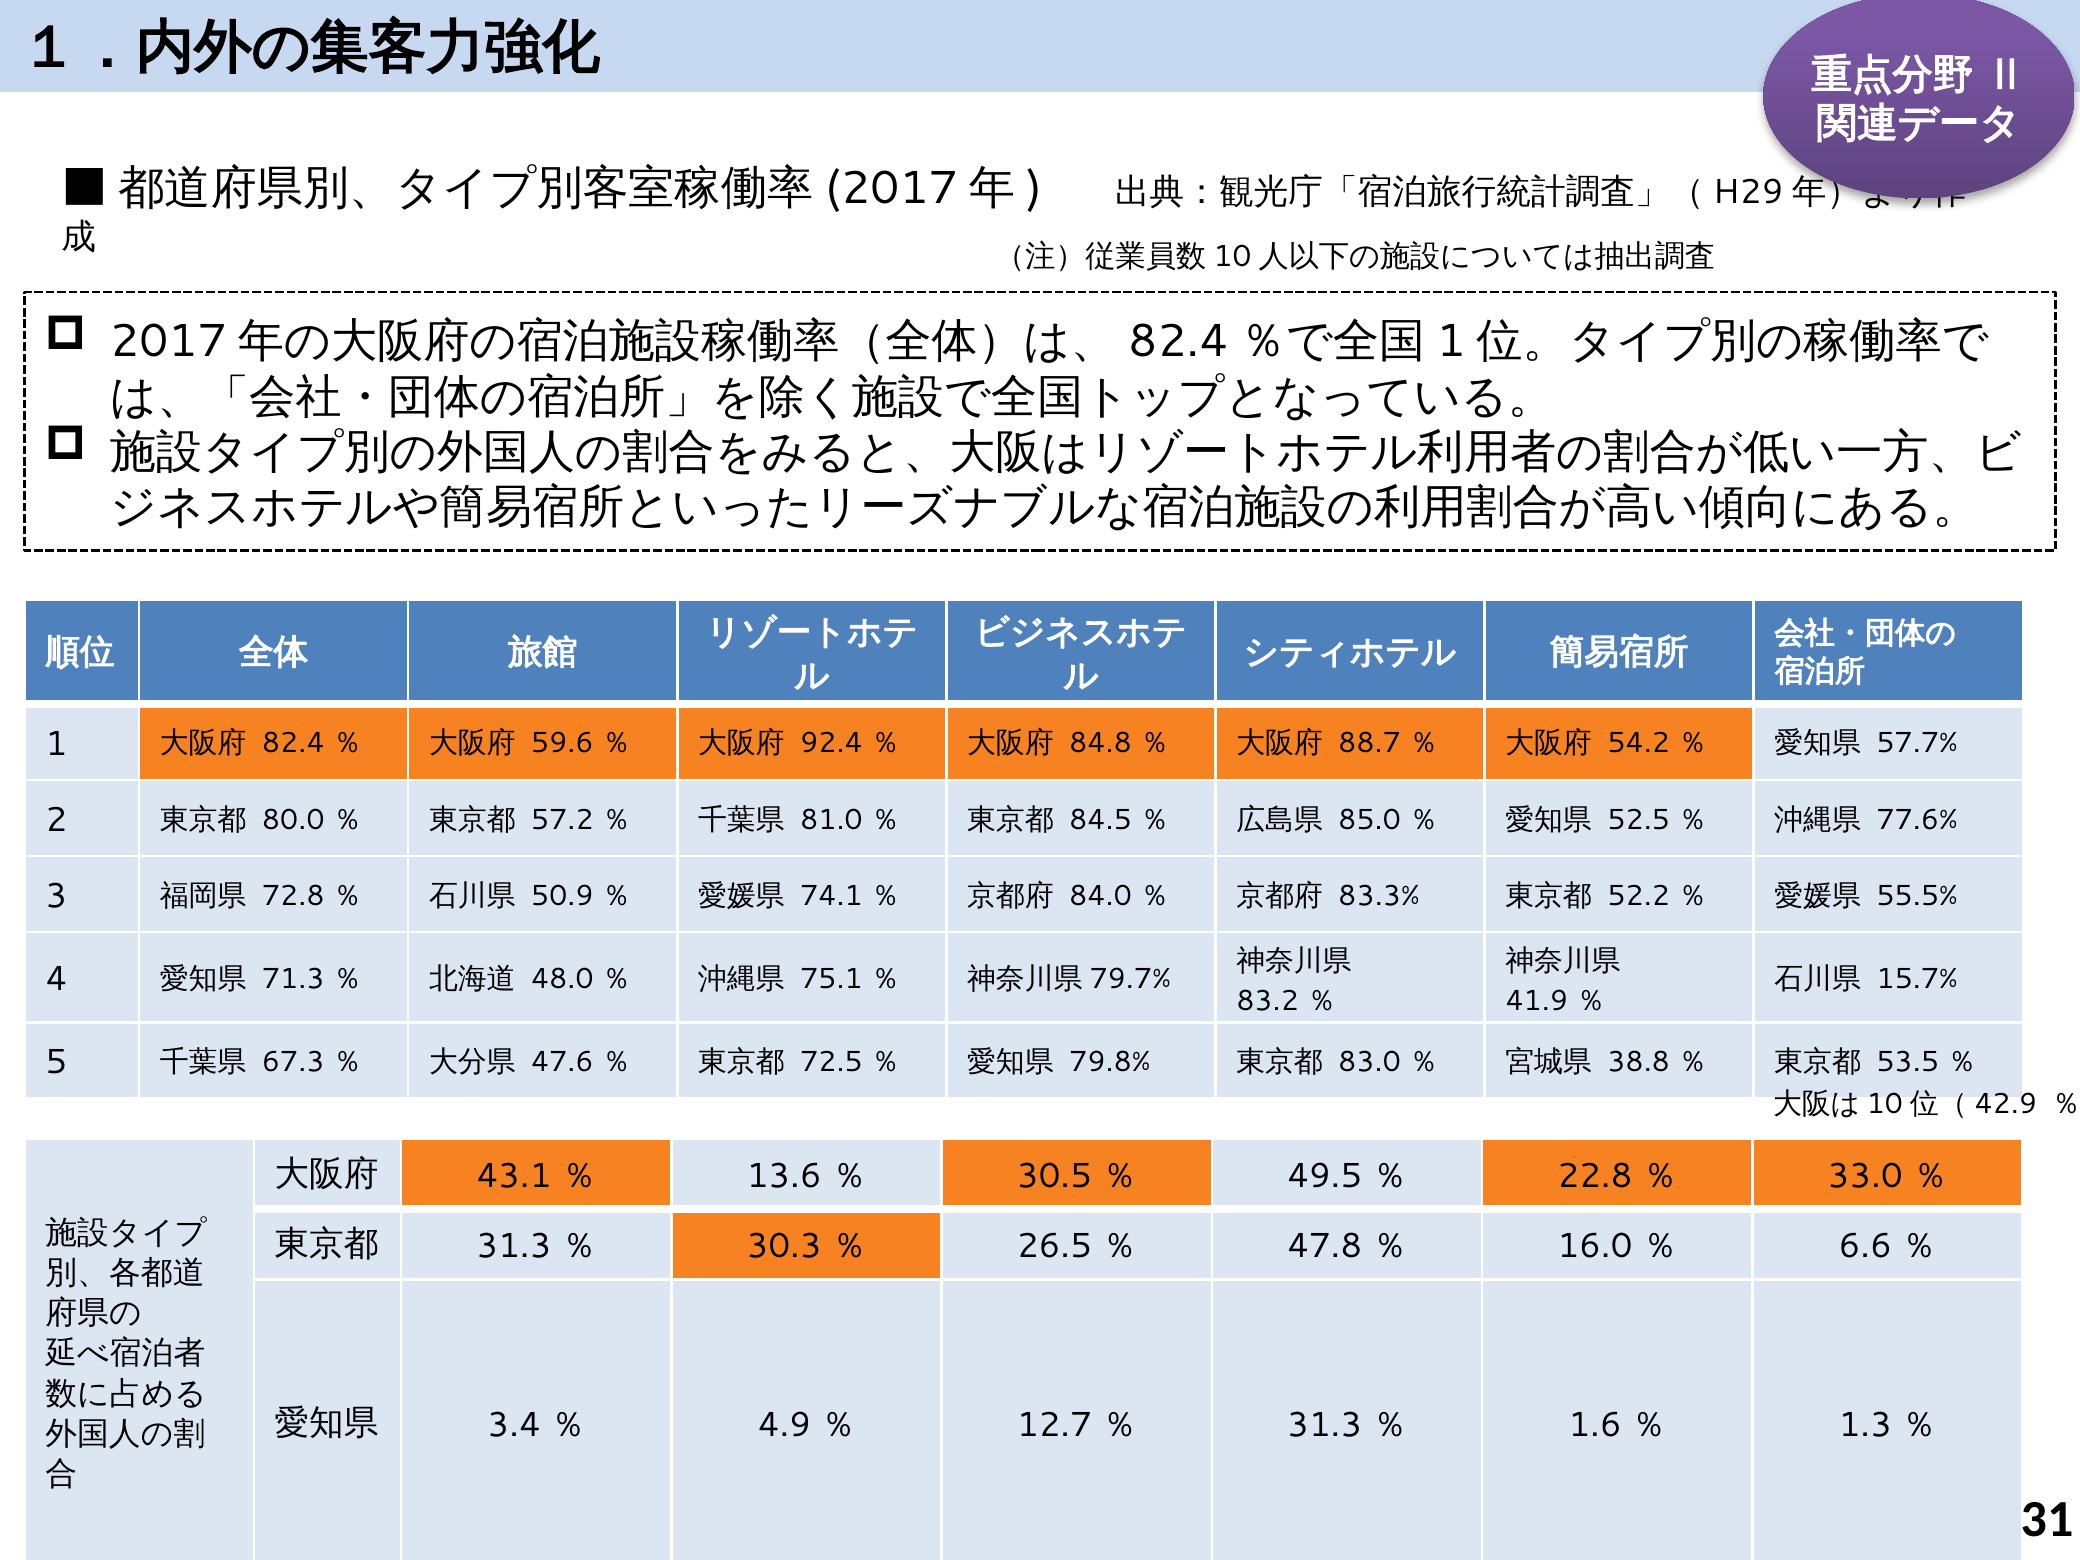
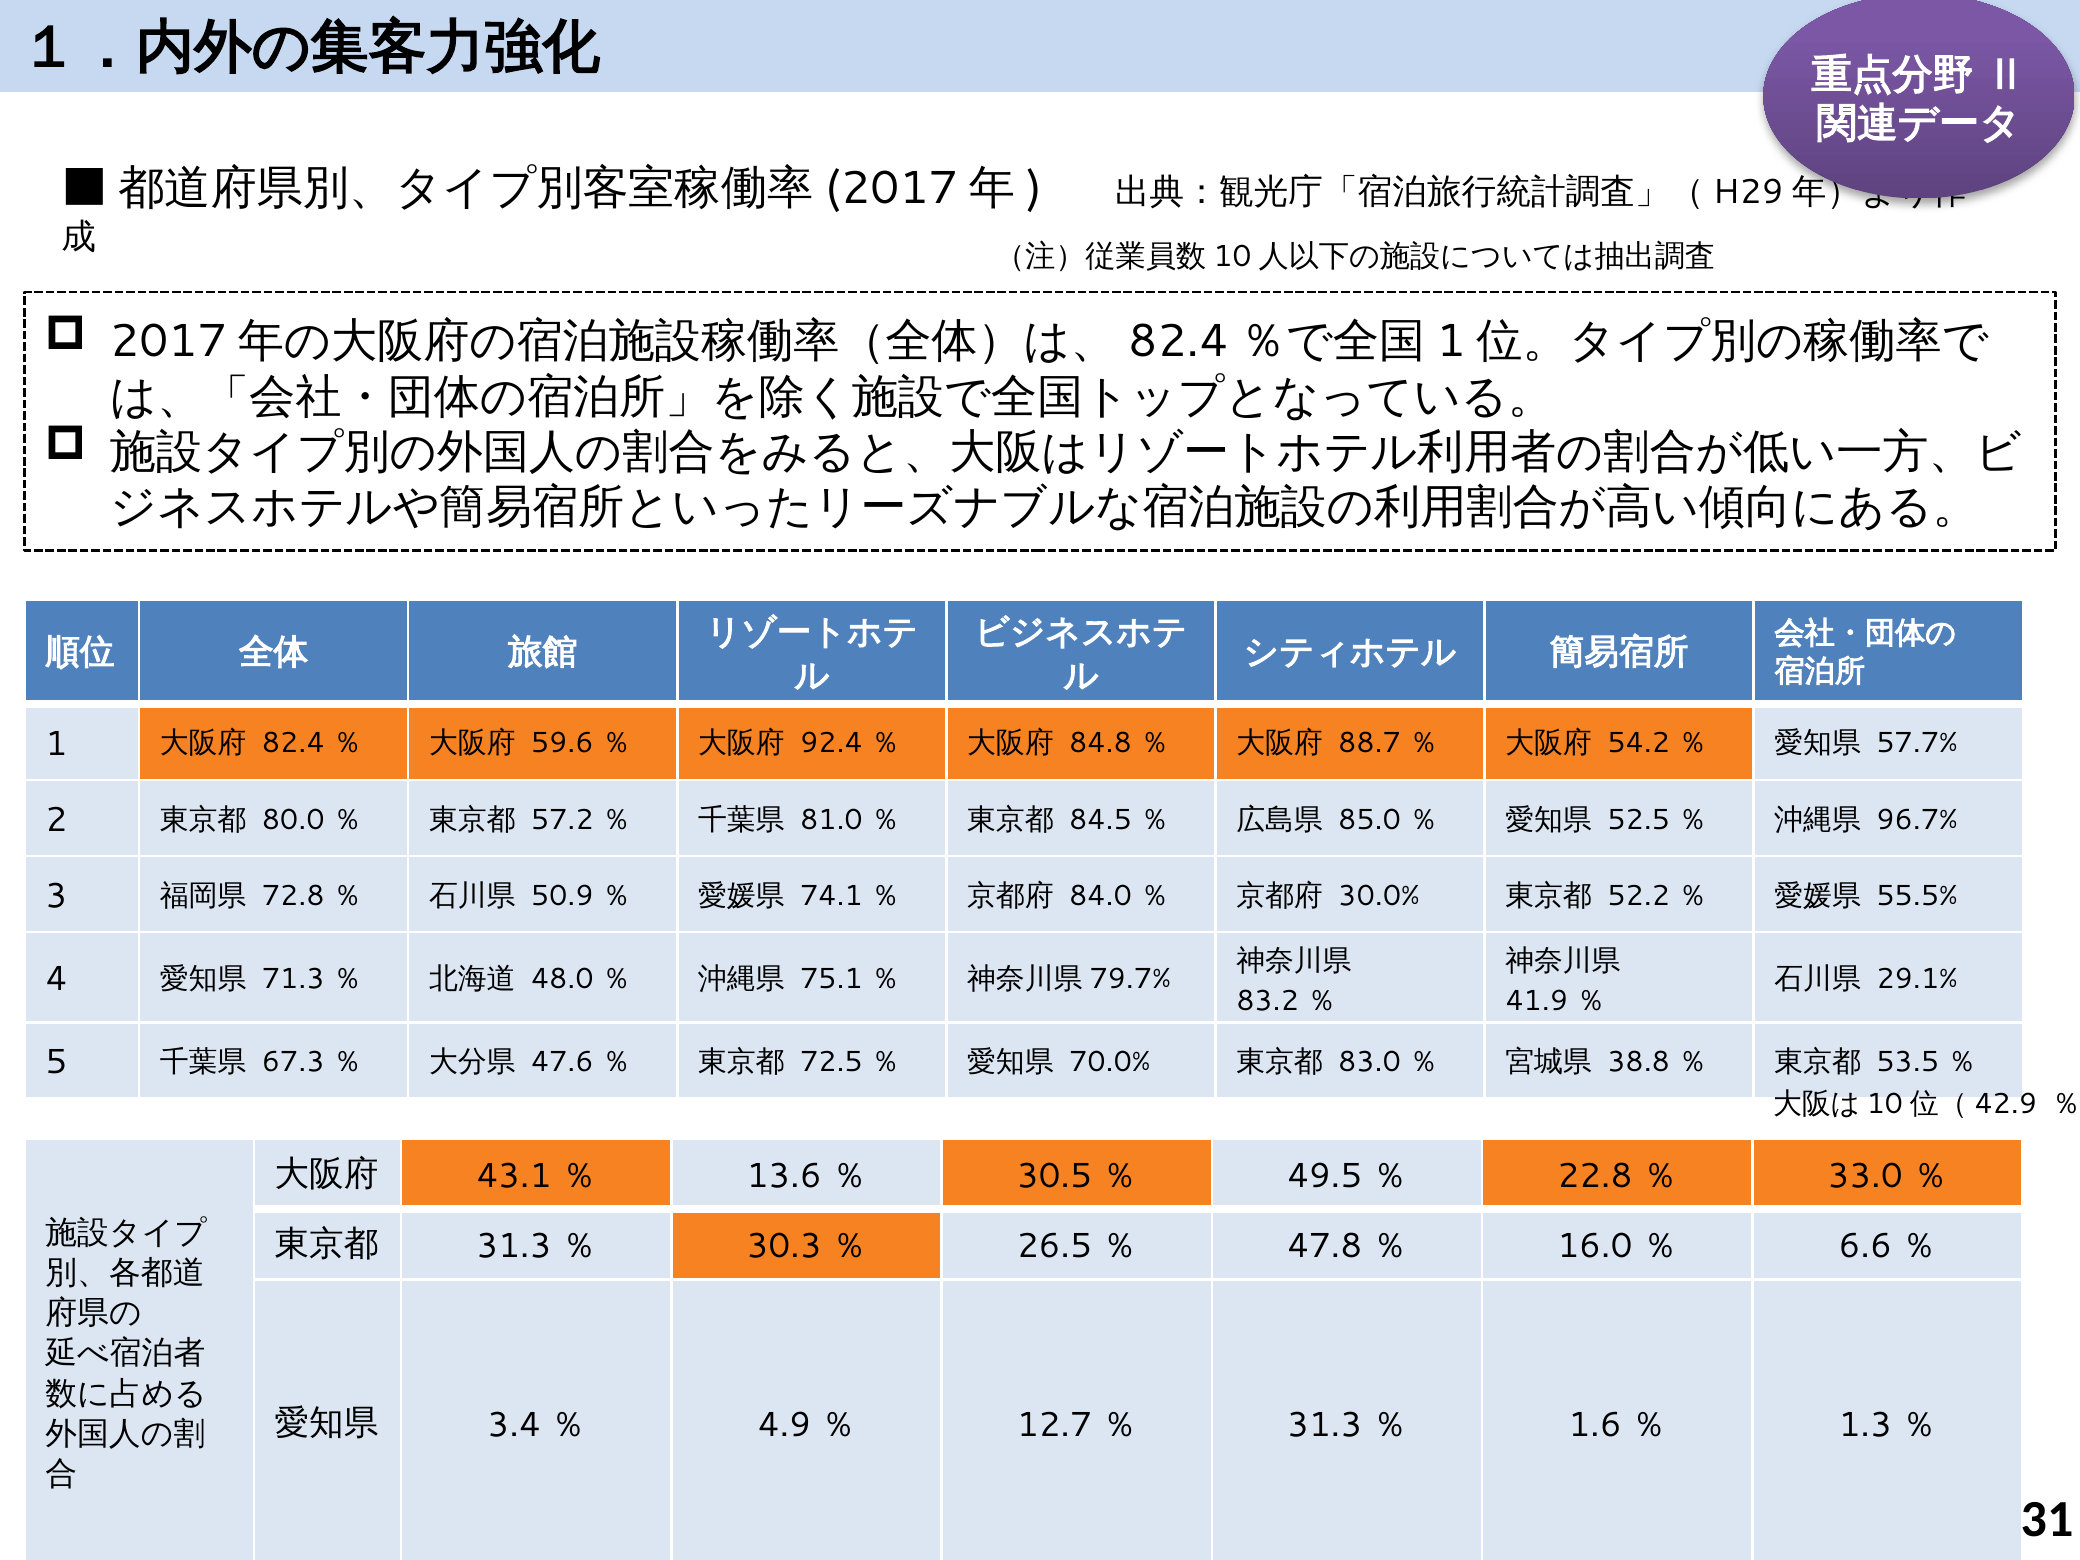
77.6%: 77.6% -> 96.7% (1917, 820)
83.3%: 83.3% -> 30.0% (1379, 896)
15.7%: 15.7% -> 29.1% (1917, 979)
79.8%: 79.8% -> 70.0% (1110, 1062)
